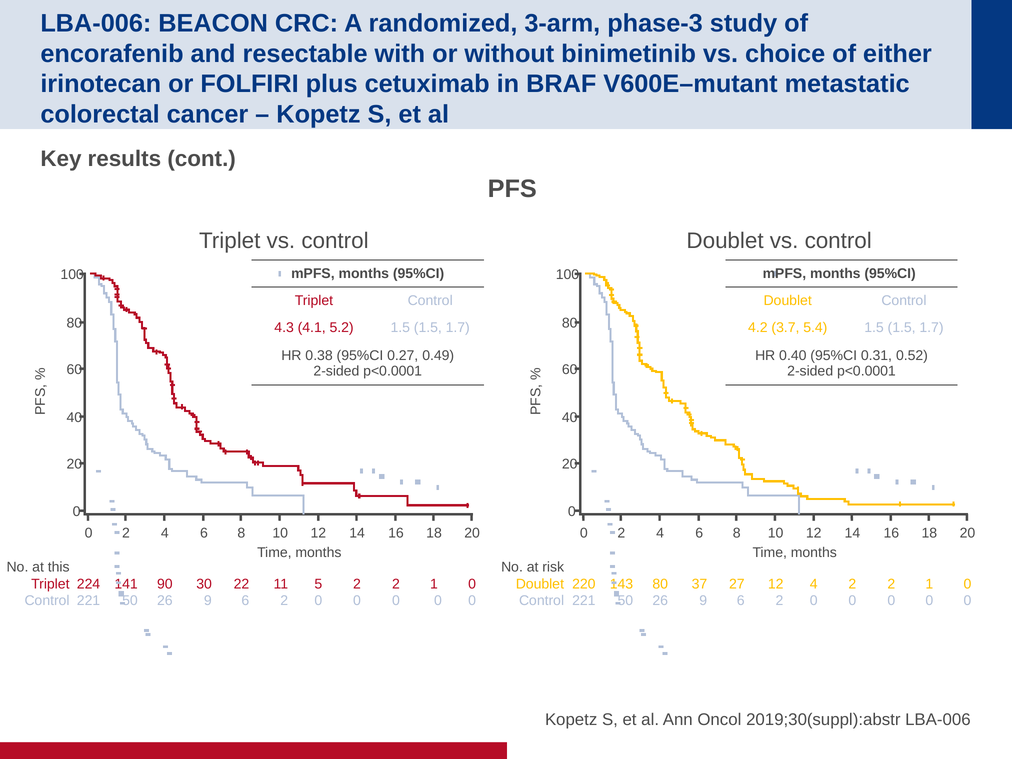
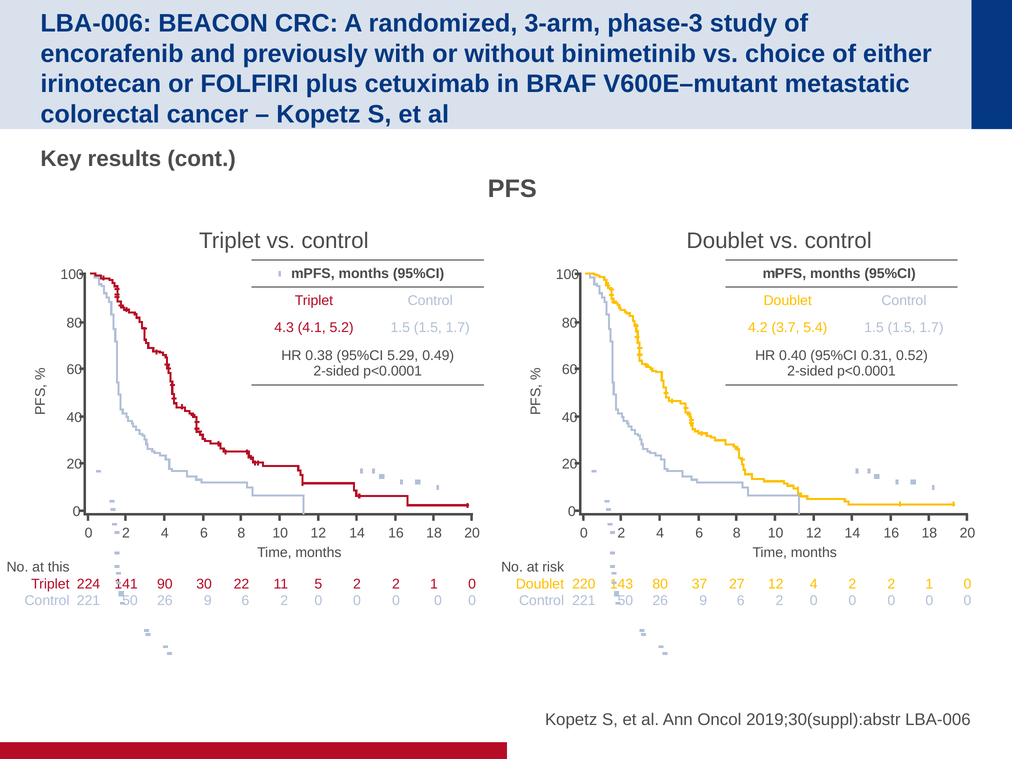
resectable: resectable -> previously (305, 54)
0.27: 0.27 -> 5.29 (403, 355)
